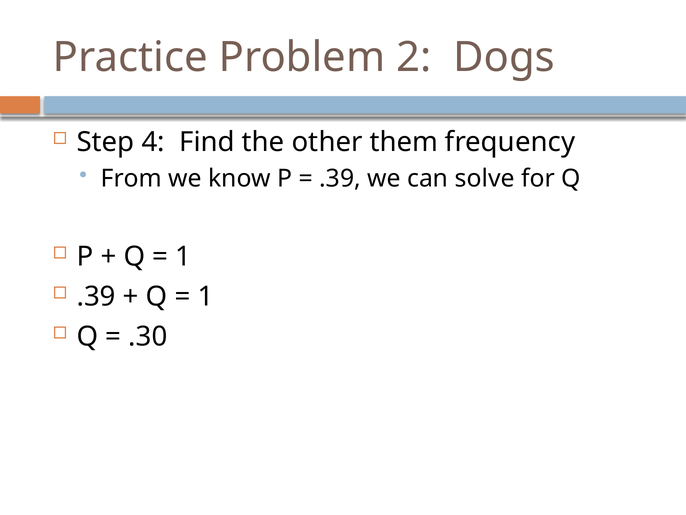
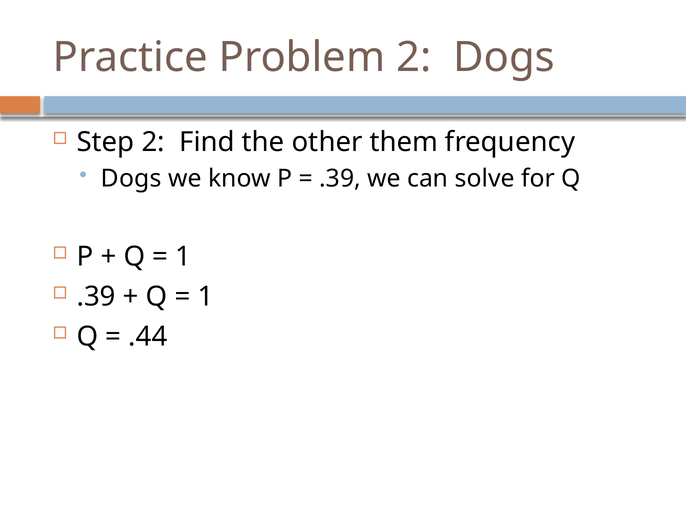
Step 4: 4 -> 2 (153, 142)
From: From -> Dogs (131, 178)
.30: .30 -> .44 (148, 336)
